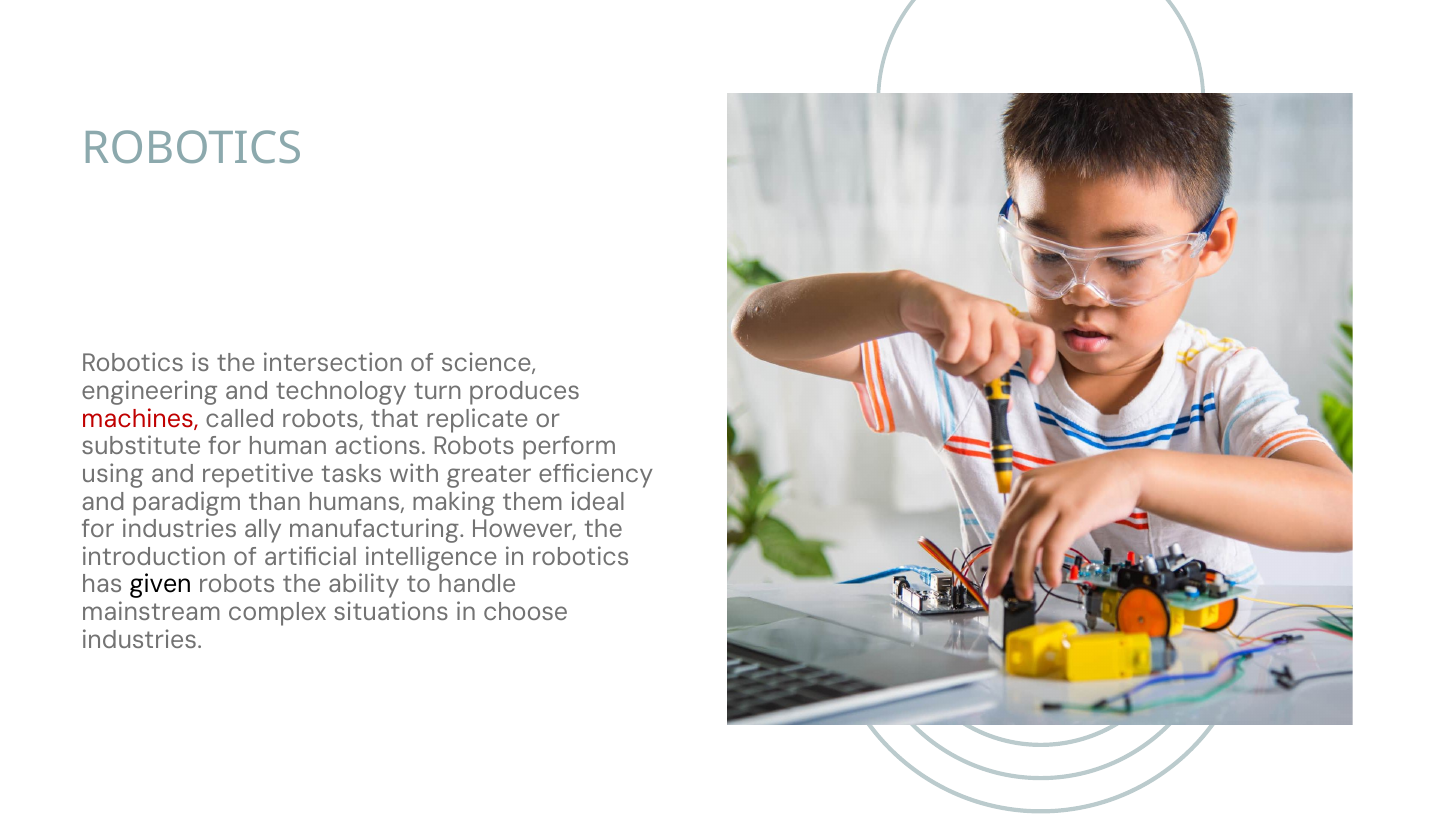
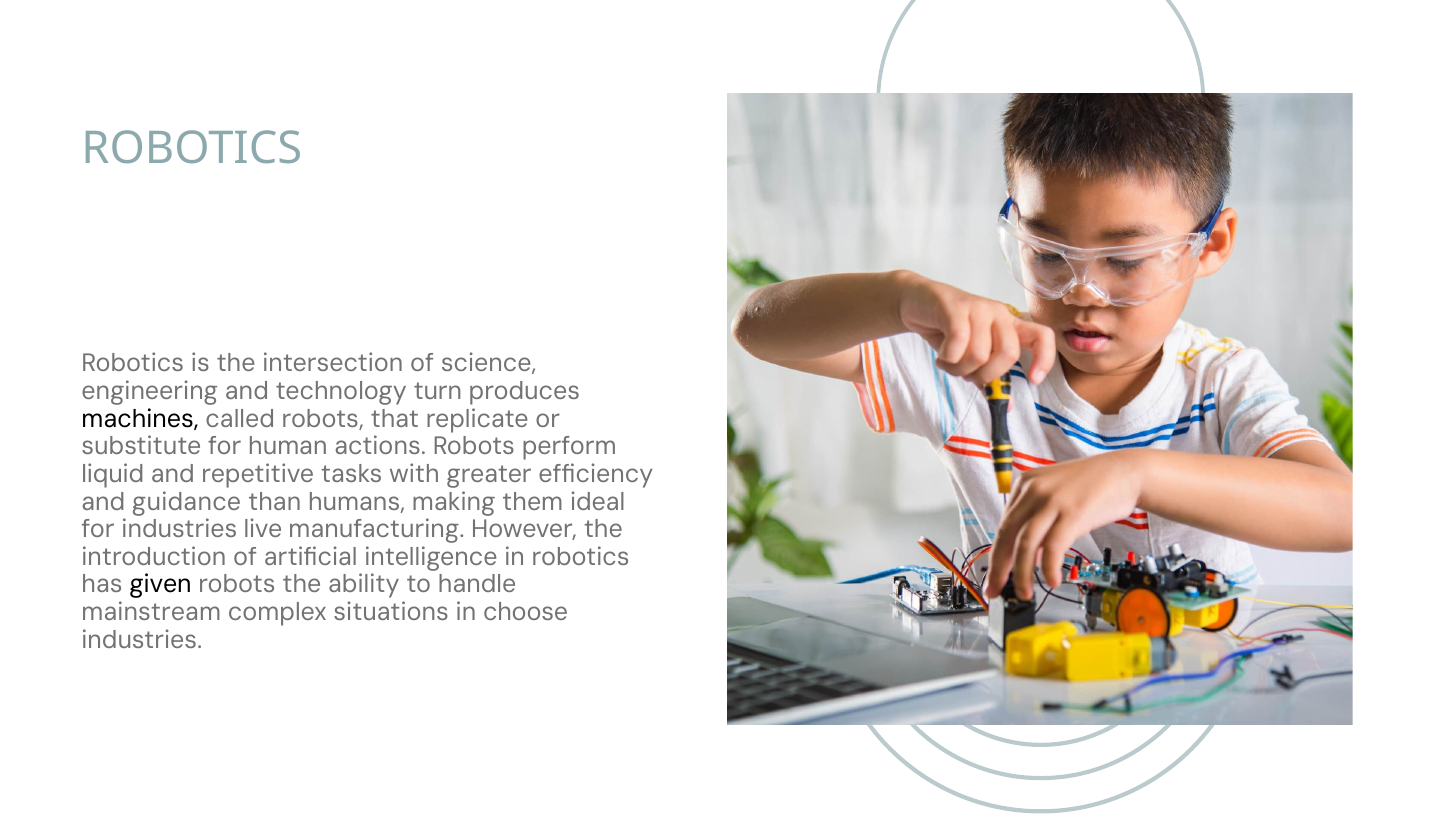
machines colour: red -> black (140, 419)
using: using -> liquid (113, 474)
paradigm: paradigm -> guidance (187, 502)
ally: ally -> live (263, 530)
